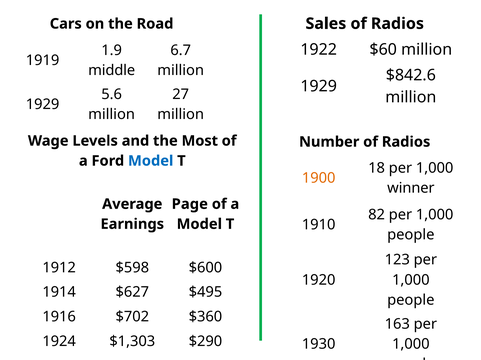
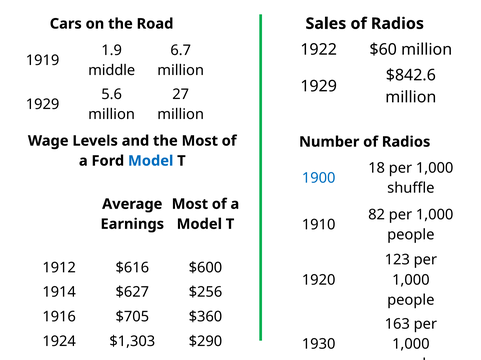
1900 colour: orange -> blue (319, 178)
winner: winner -> shuffle (411, 189)
Page: Page -> Most (190, 204)
$598: $598 -> $616 (132, 268)
$495: $495 -> $256 (205, 293)
$702: $702 -> $705 (132, 317)
